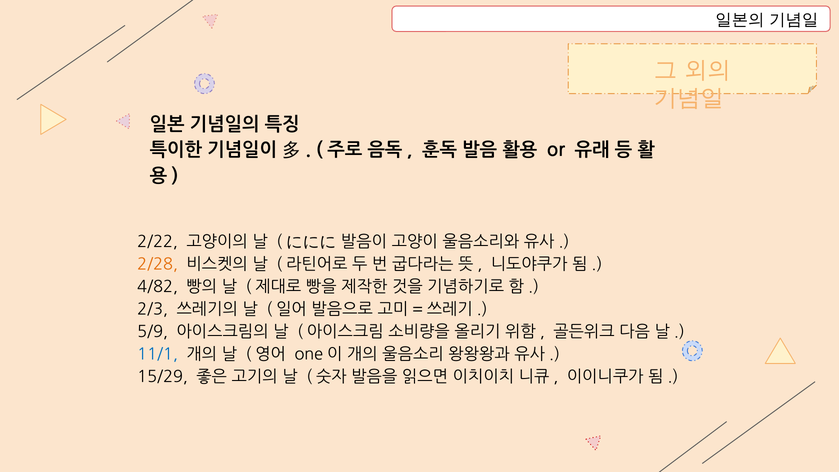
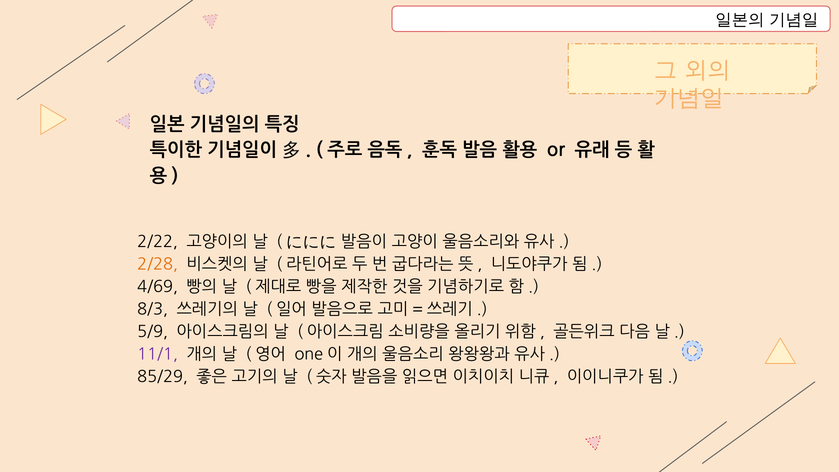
4/82: 4/82 -> 4/69 (158, 287)
2/3: 2/3 -> 8/3 (153, 309)
11/1 colour: blue -> purple (158, 354)
15/29: 15/29 -> 85/29 (163, 377)
